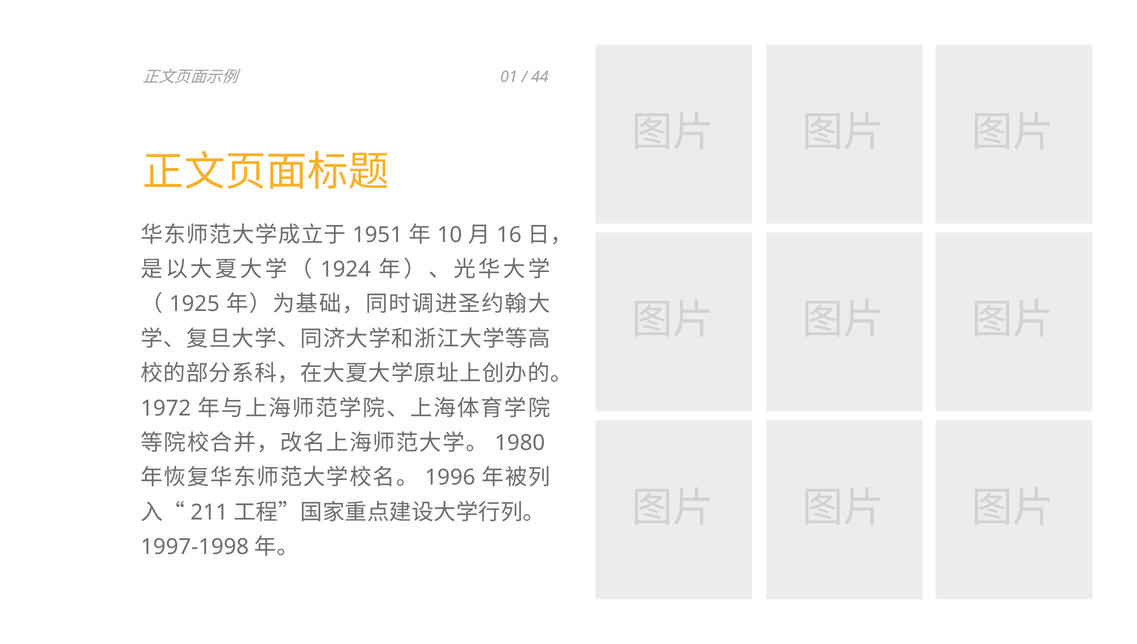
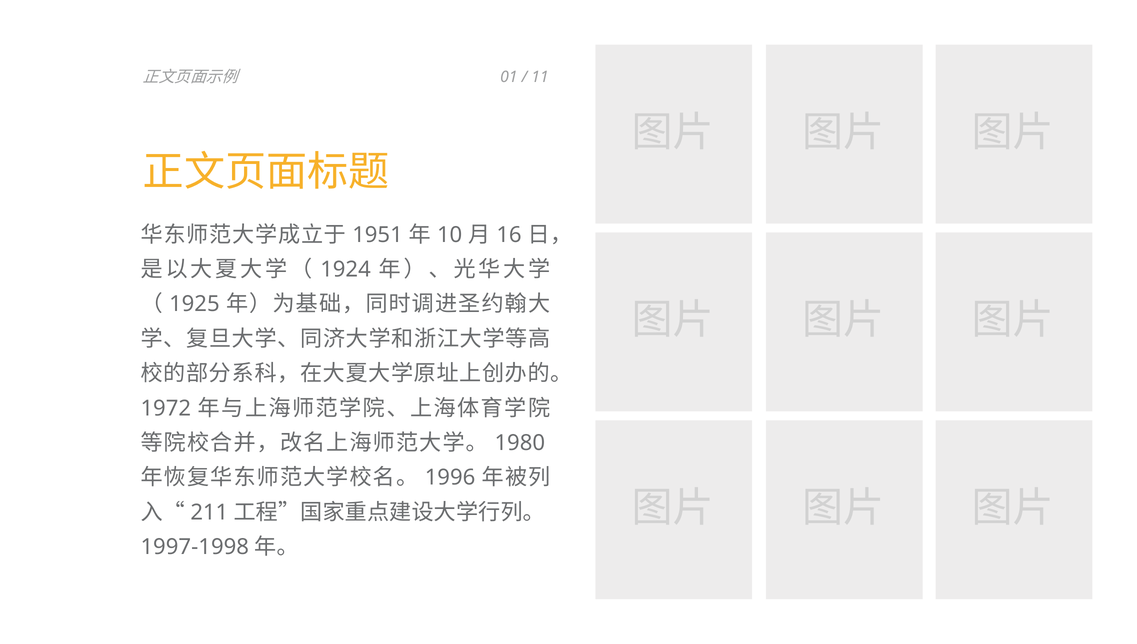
44: 44 -> 11 (540, 77)
